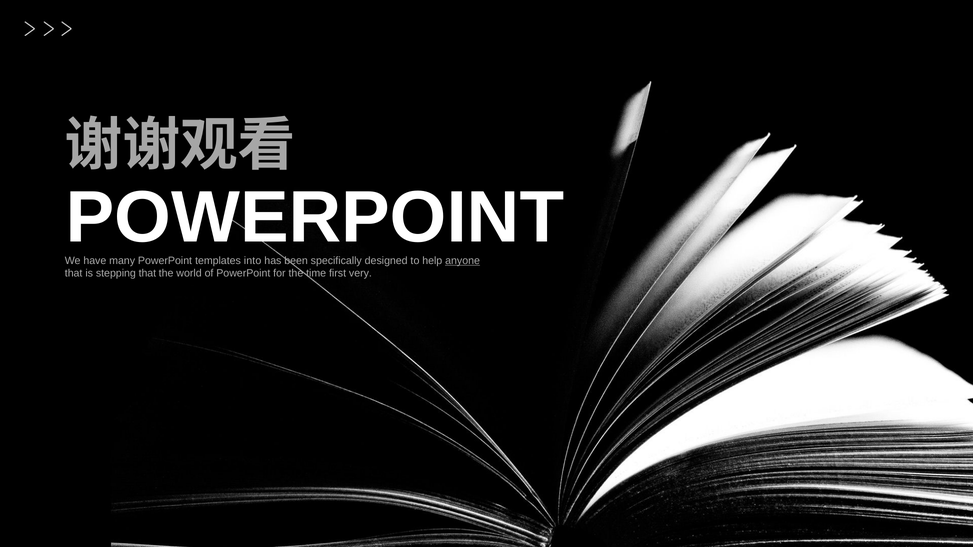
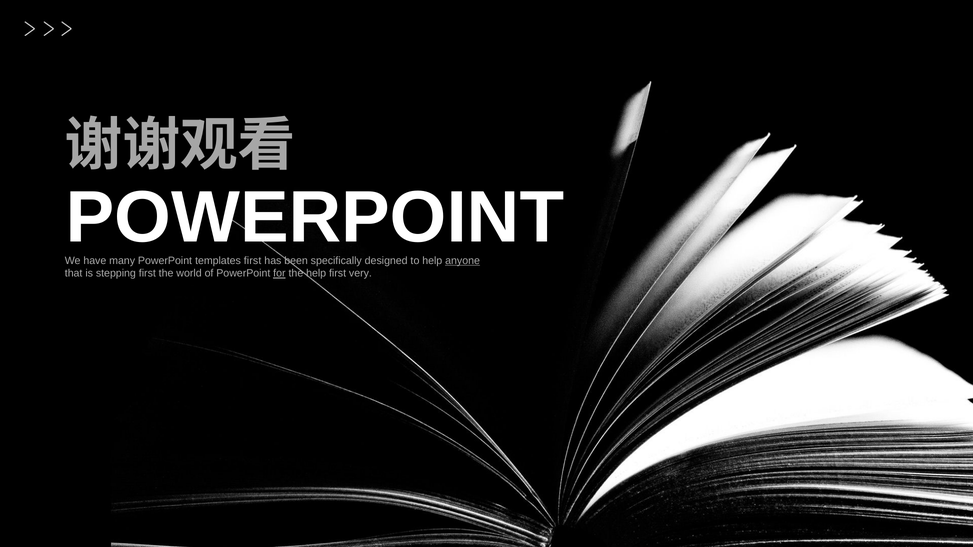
templates into: into -> first (253, 261)
stepping that: that -> first (147, 274)
for underline: none -> present (279, 274)
the time: time -> help (316, 274)
